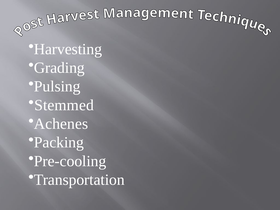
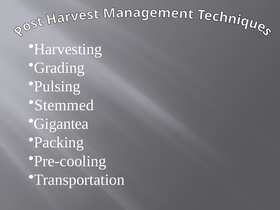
Achenes: Achenes -> Gigantea (61, 124)
